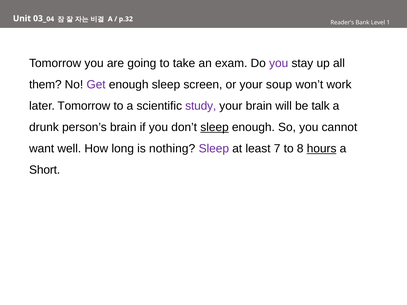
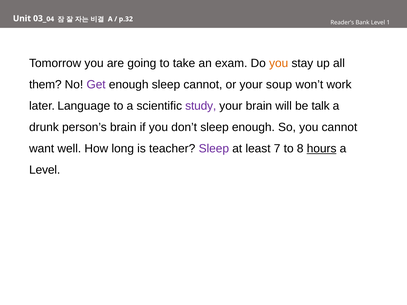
you colour: purple -> orange (279, 63)
sleep screen: screen -> cannot (203, 85)
later Tomorrow: Tomorrow -> Language (84, 106)
sleep underline: present -> none (215, 127)
nothing: nothing -> teacher (172, 149)
Short: Short -> Level (45, 170)
